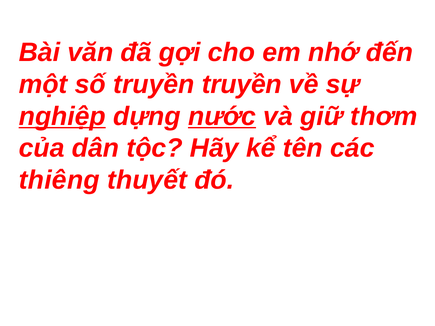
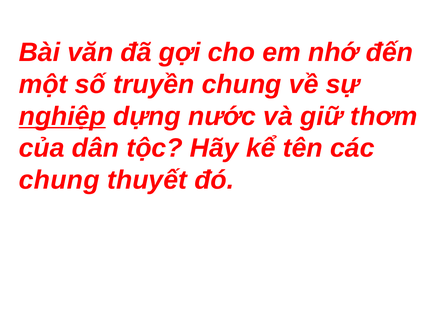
truyền truyền: truyền -> chung (242, 84)
nước underline: present -> none (222, 116)
thiêng: thiêng -> chung (59, 180)
